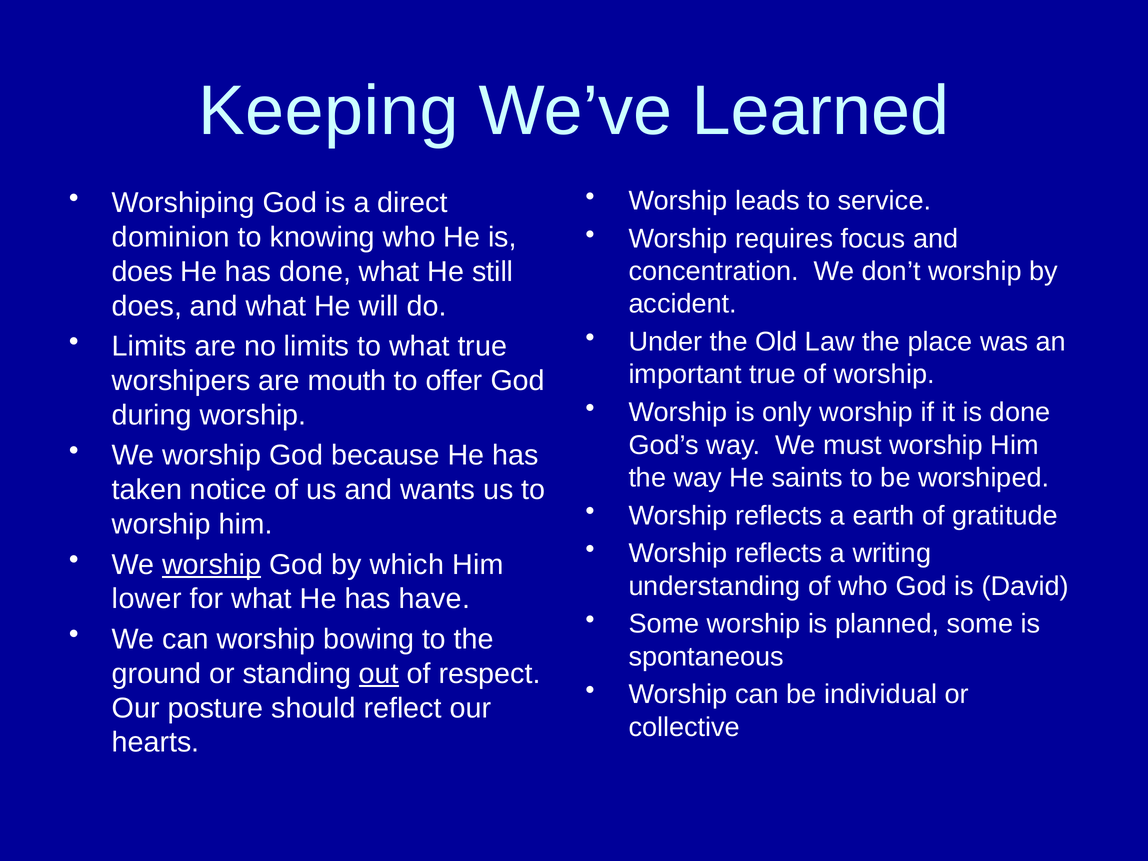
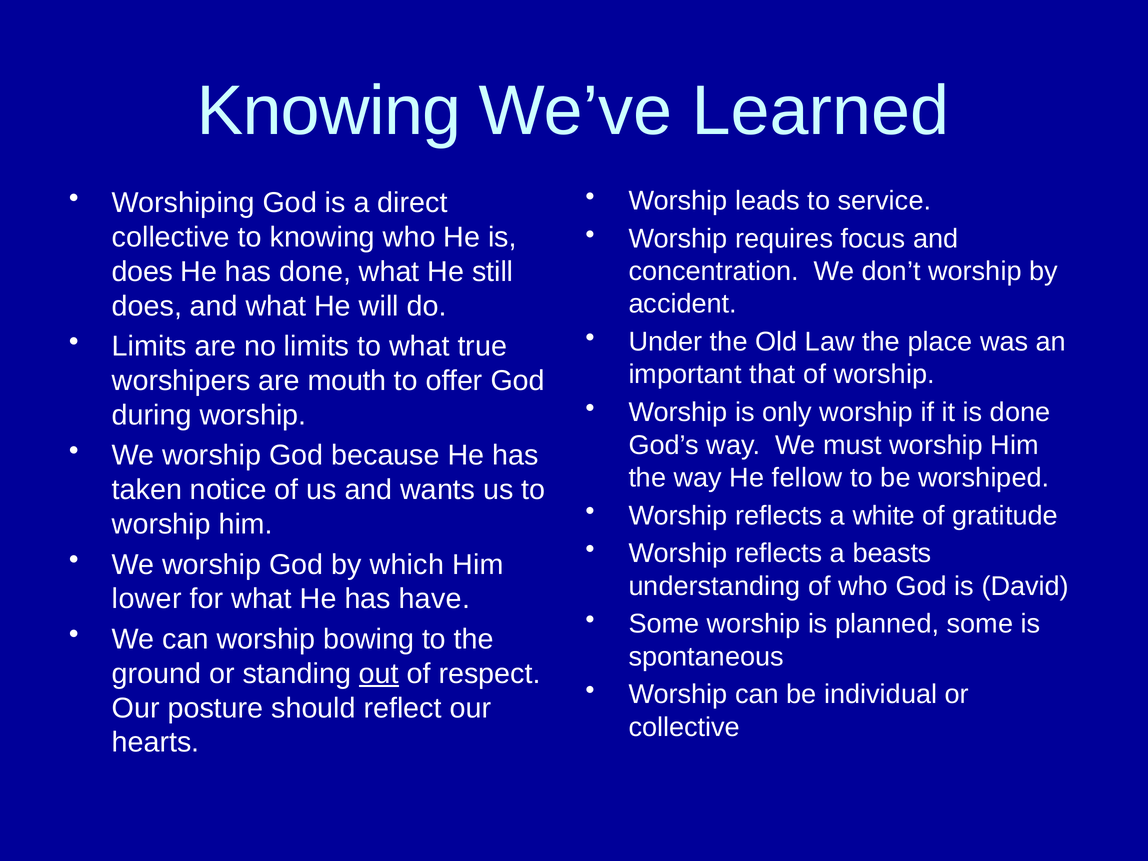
Keeping: Keeping -> Knowing (329, 111)
dominion: dominion -> collective (171, 237)
important true: true -> that (772, 375)
saints: saints -> fellow (807, 478)
earth: earth -> white (884, 516)
writing: writing -> beasts (892, 554)
worship underline: present -> none (212, 565)
